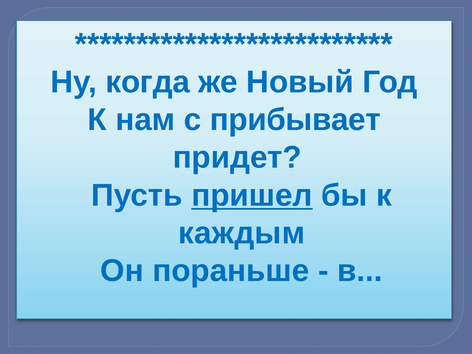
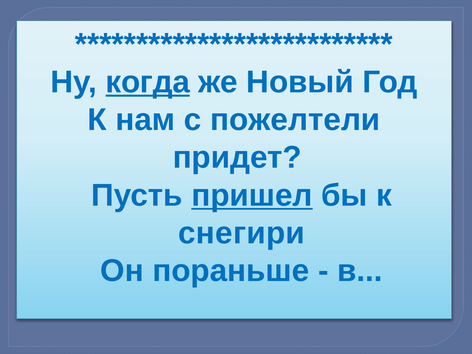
когда underline: none -> present (148, 82)
прибывает: прибывает -> пожелтели (295, 120)
каждым: каждым -> снегири (241, 233)
